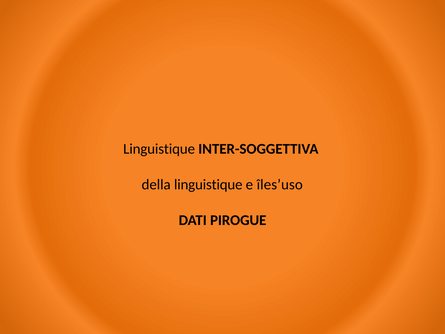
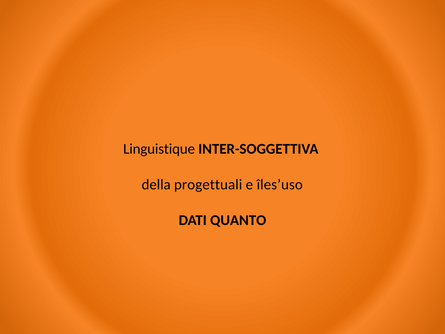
della linguistique: linguistique -> progettuali (208, 185)
PIROGUE: PIROGUE -> QUANTO (238, 220)
